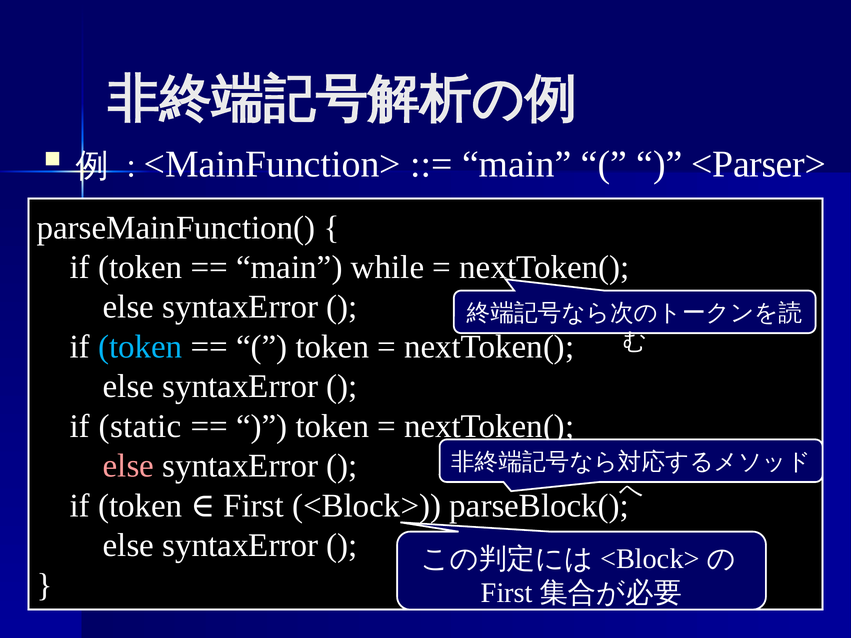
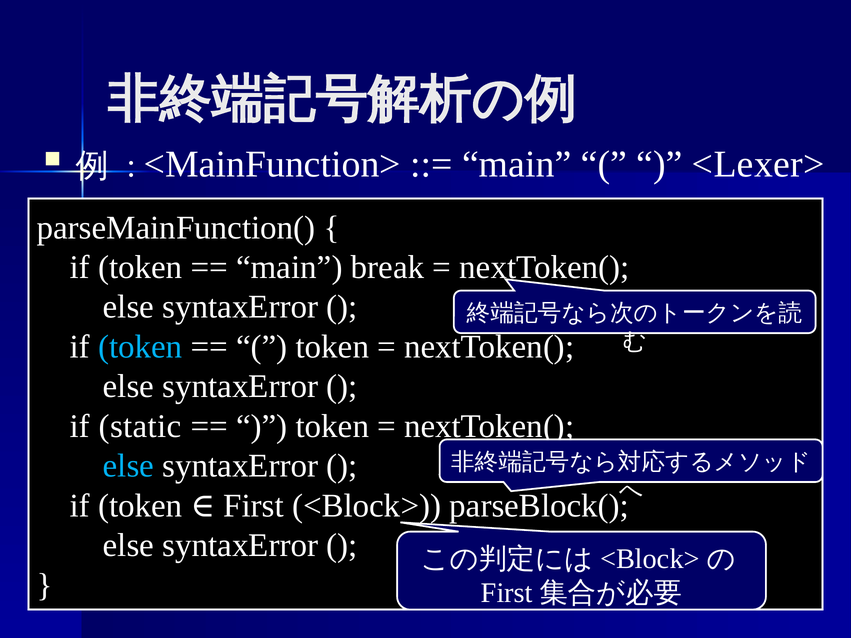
<Parser>: <Parser> -> <Lexer> (758, 164)
while: while -> break (388, 267)
else colour: pink -> light blue (128, 466)
